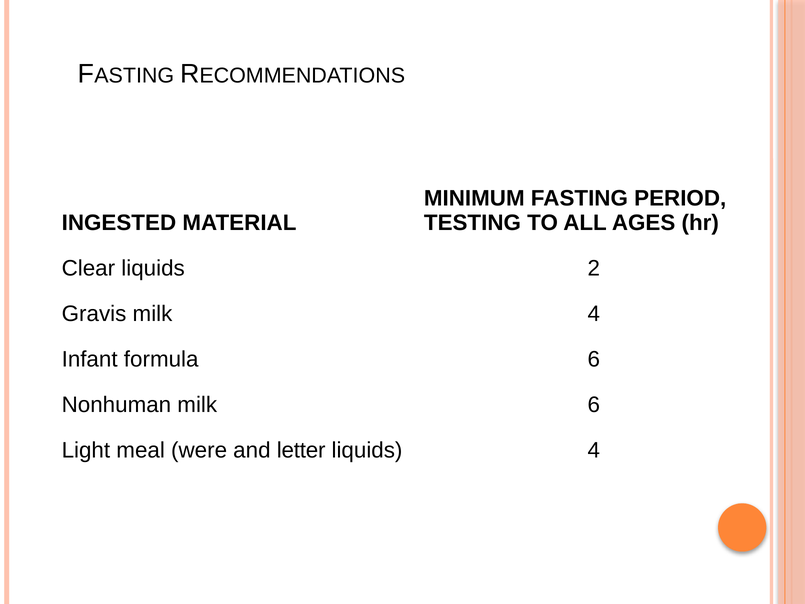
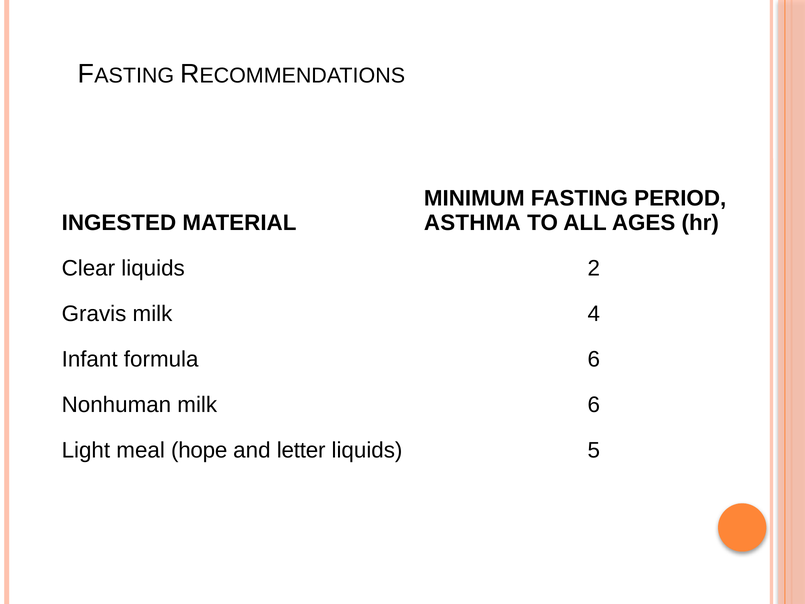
TESTING: TESTING -> ASTHMA (472, 223)
were: were -> hope (199, 450)
liquids 4: 4 -> 5 (594, 450)
